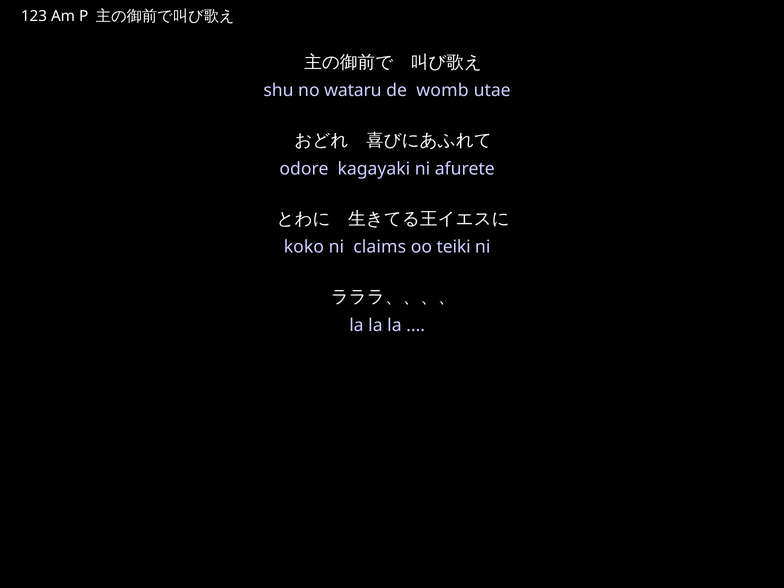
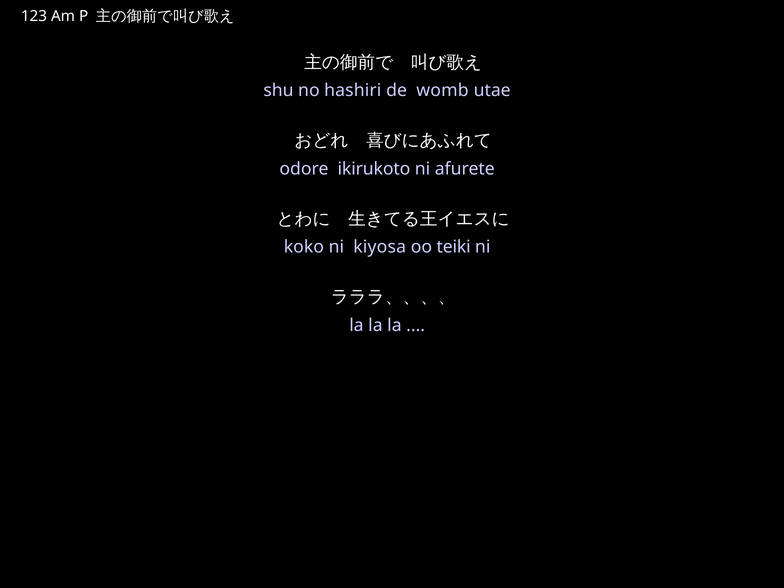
wataru: wataru -> hashiri (353, 91)
kagayaki: kagayaki -> ikirukoto (374, 169)
claims: claims -> kiyosa (380, 247)
